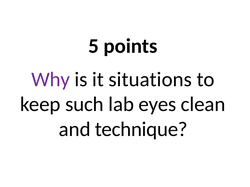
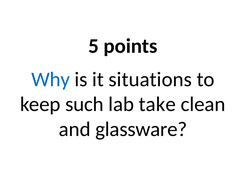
Why colour: purple -> blue (51, 80)
eyes: eyes -> take (157, 105)
technique: technique -> glassware (141, 130)
